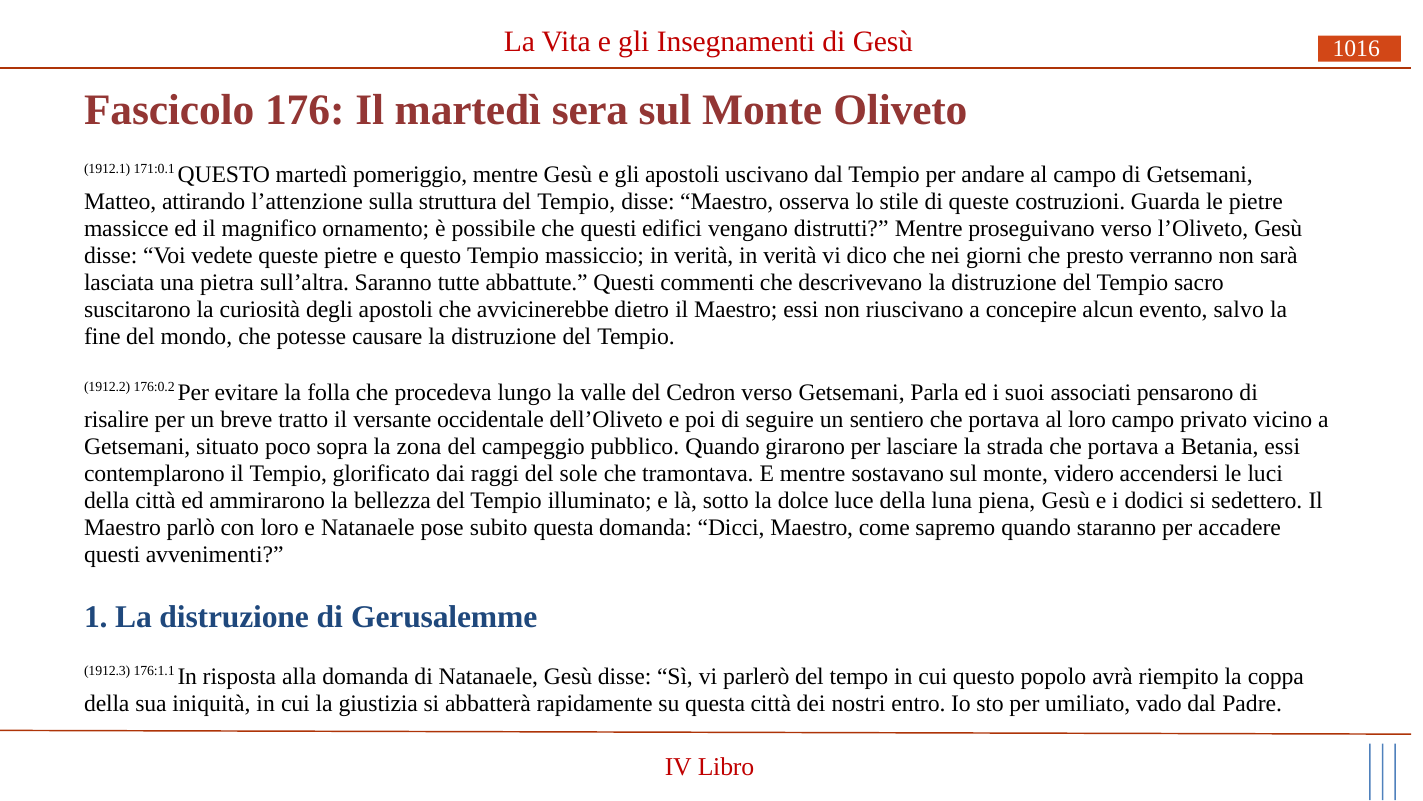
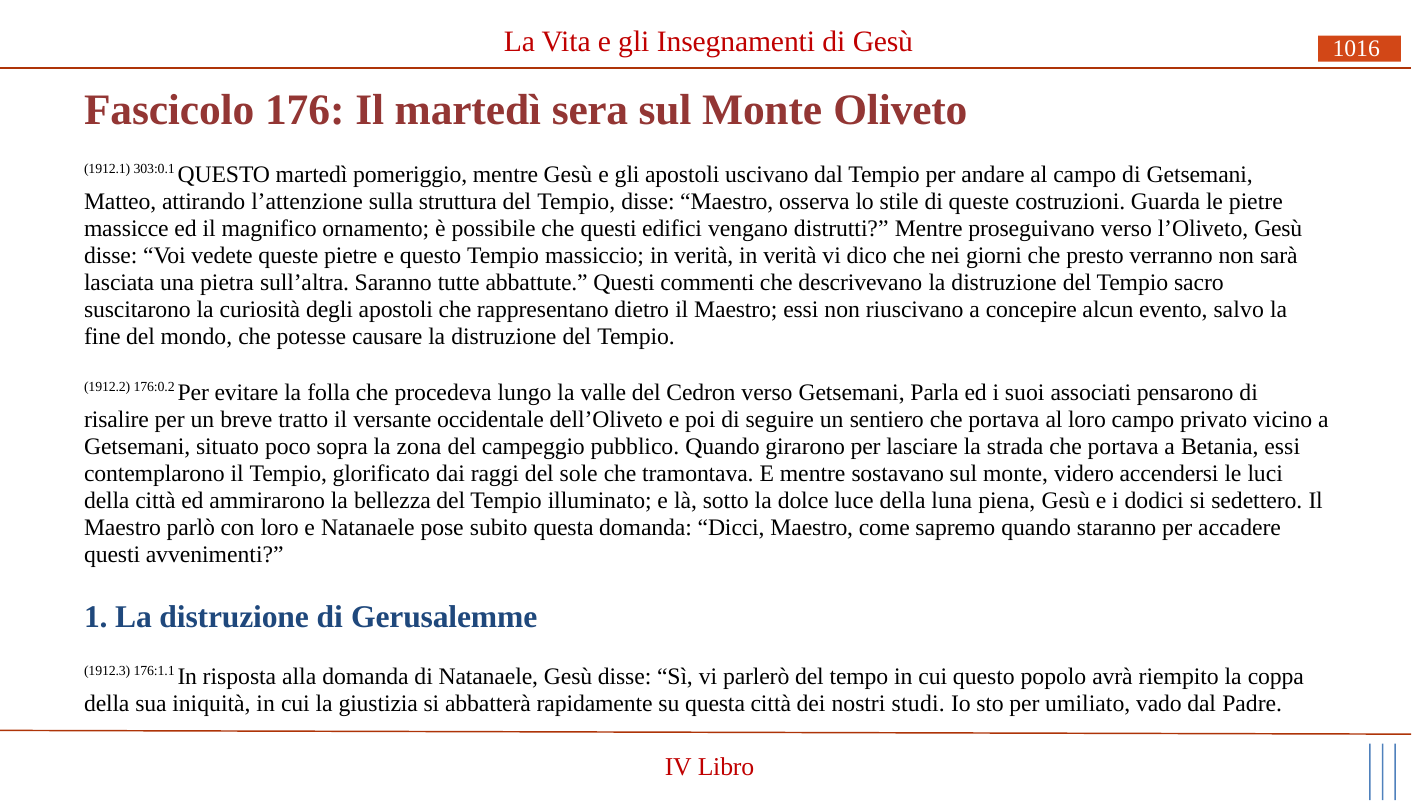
171:0.1: 171:0.1 -> 303:0.1 (154, 169)
avvicinerebbe: avvicinerebbe -> rappresentano (543, 310)
entro: entro -> studi (918, 704)
